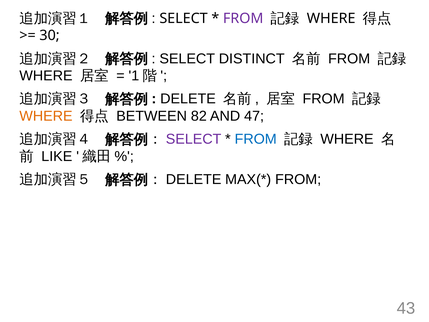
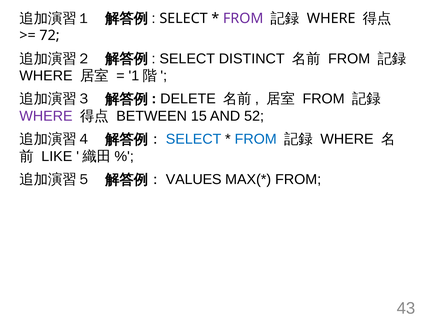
30: 30 -> 72 (50, 35)
WHERE colour: orange -> purple (46, 116)
82: 82 -> 15 (199, 116)
47: 47 -> 52 (254, 116)
SELECT colour: purple -> blue (194, 139)
DELETE: DELETE -> VALUES (194, 179)
